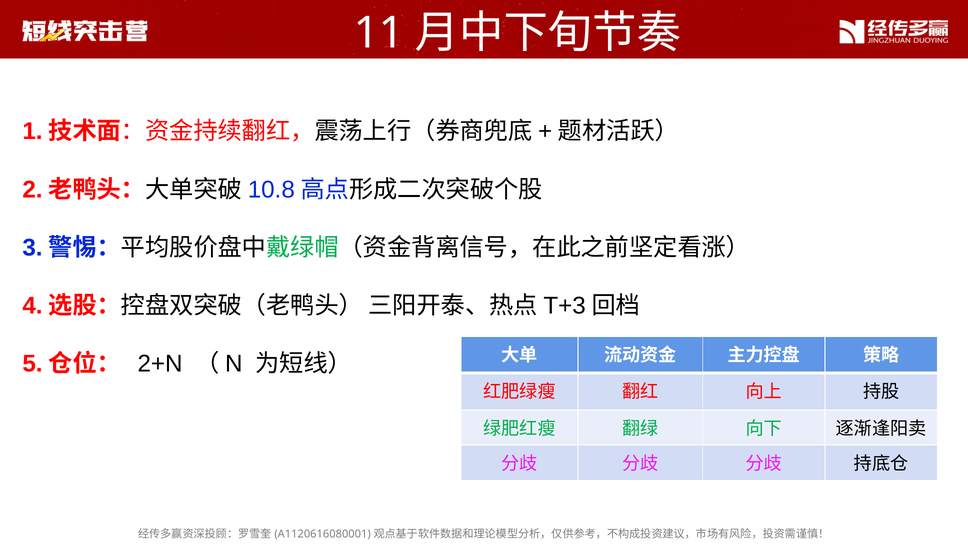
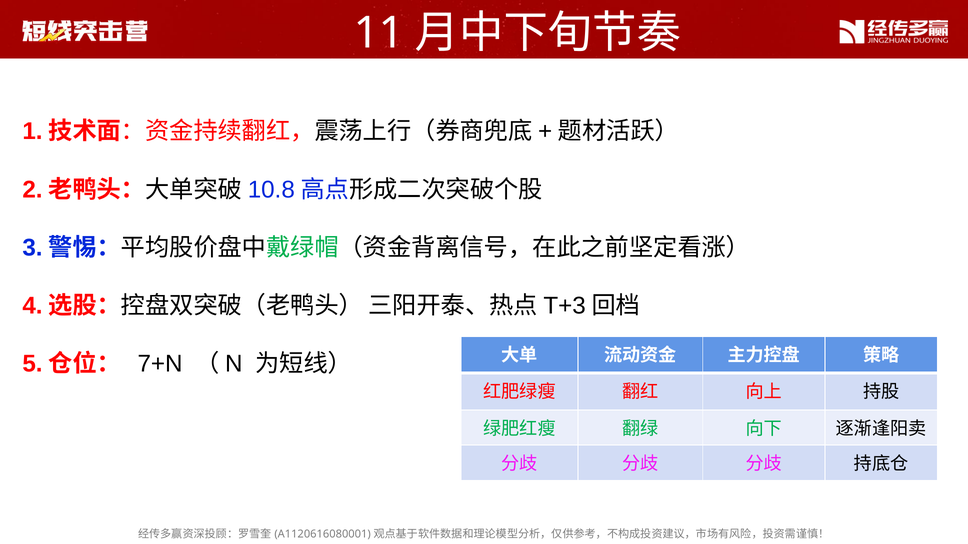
2+N: 2+N -> 7+N (160, 364)
